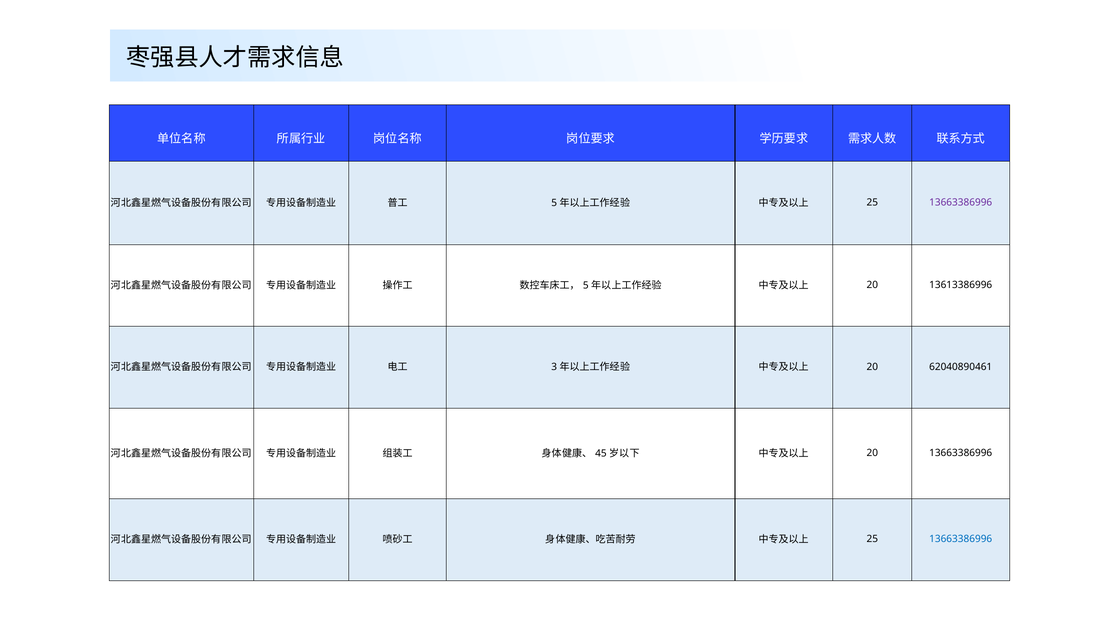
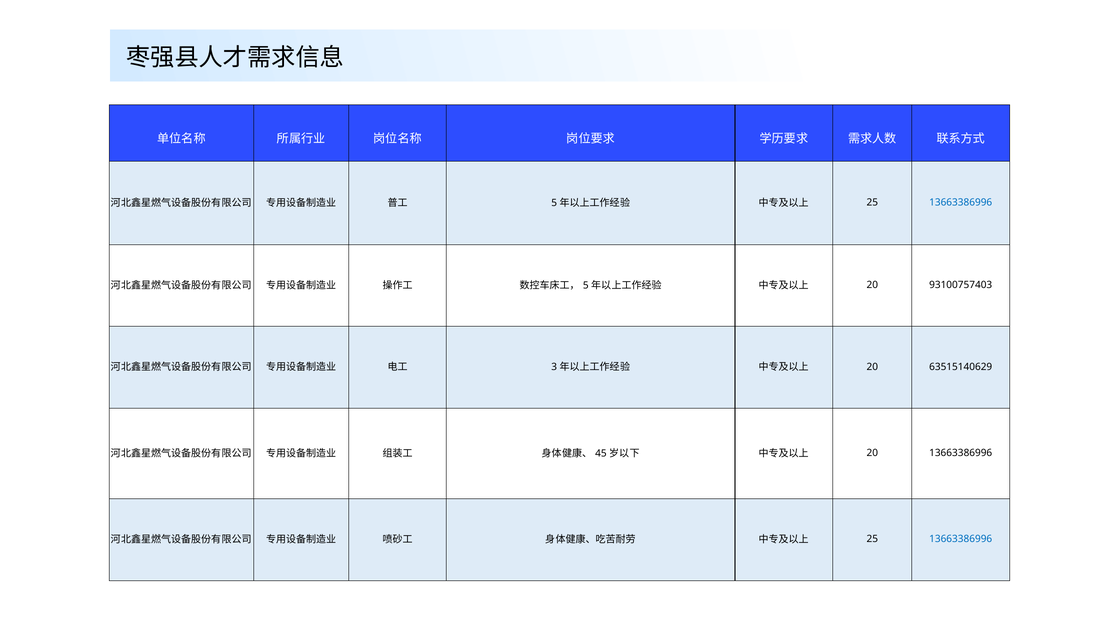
13663386996 colour: purple -> blue (961, 202)
13613386996: 13613386996 -> 93100757403 (961, 285)
62040890461: 62040890461 -> 63515140629 (961, 367)
